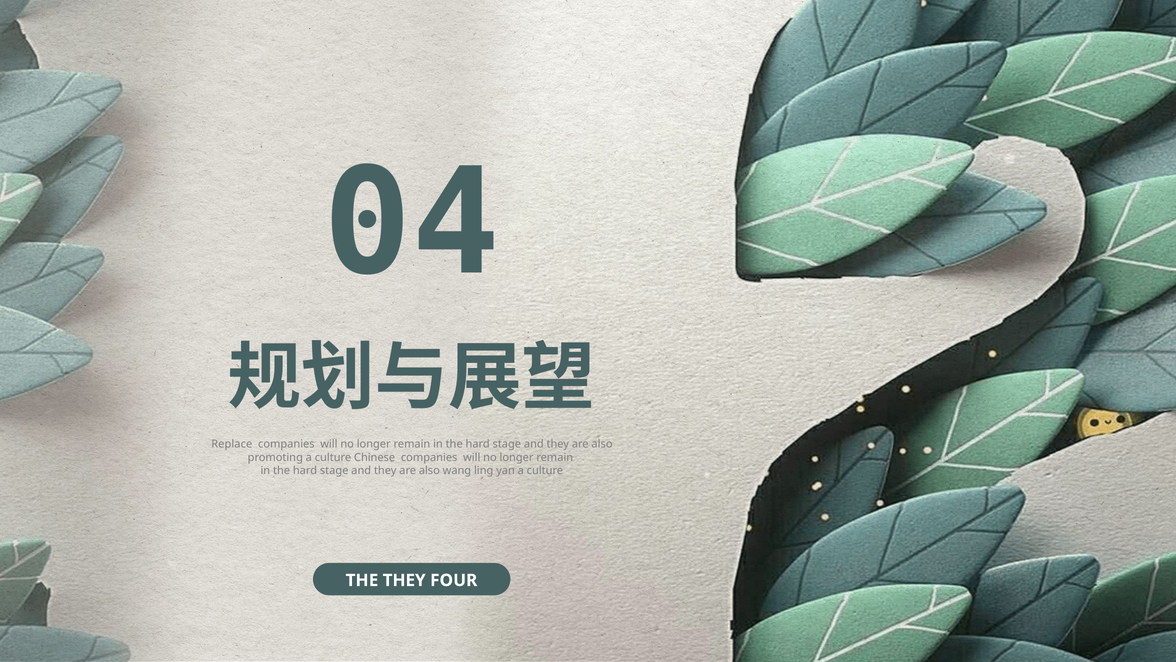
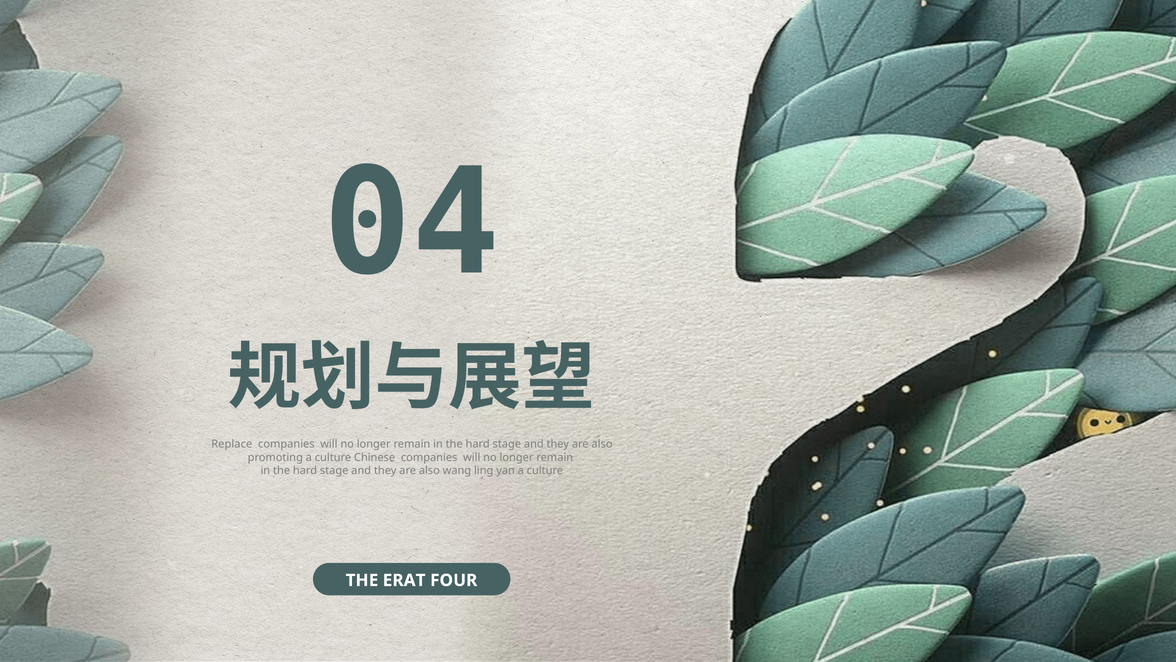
THE THEY: THEY -> ERAT (404, 580)
